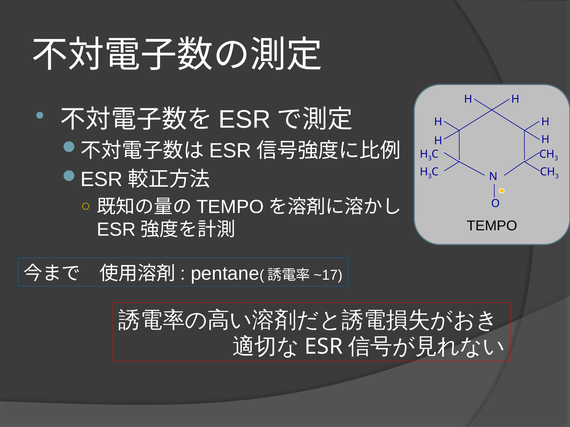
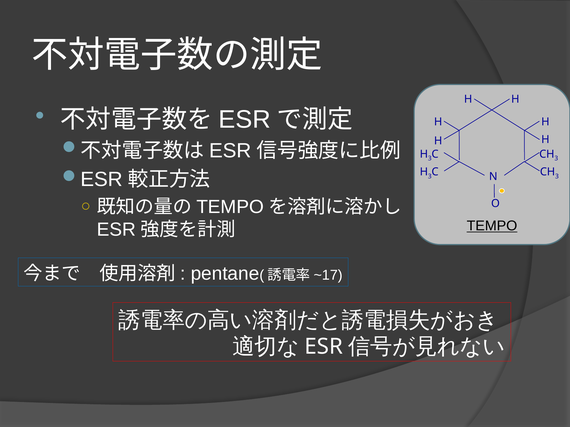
TEMPO underline: none -> present (492, 226)
